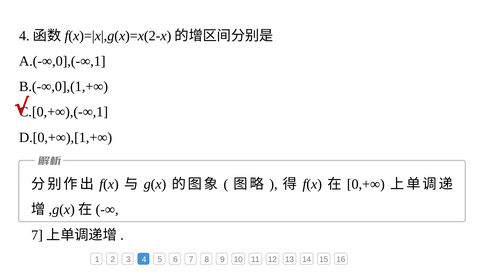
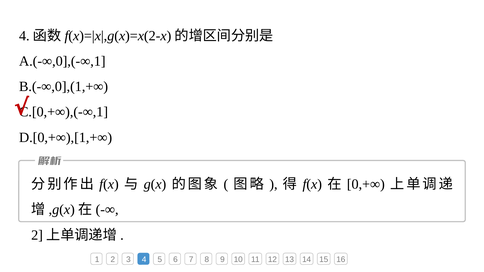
7: 7 -> 2 (37, 235)
